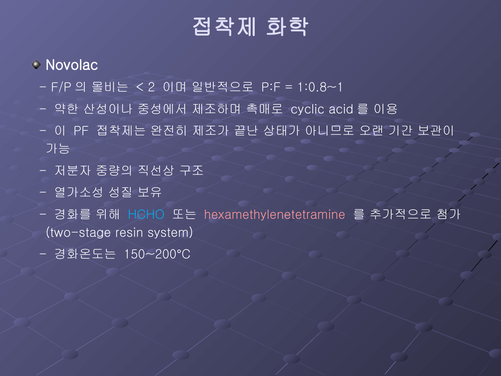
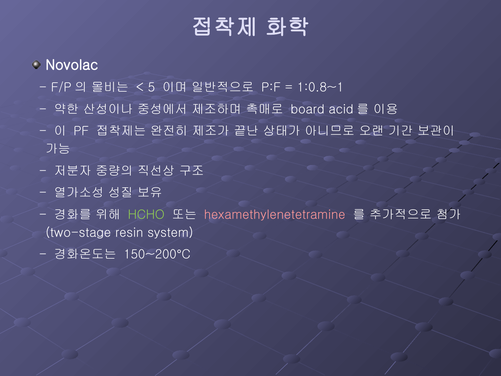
2: 2 -> 5 (151, 87)
cyclic: cyclic -> board (308, 109)
HCHO colour: light blue -> light green (146, 214)
